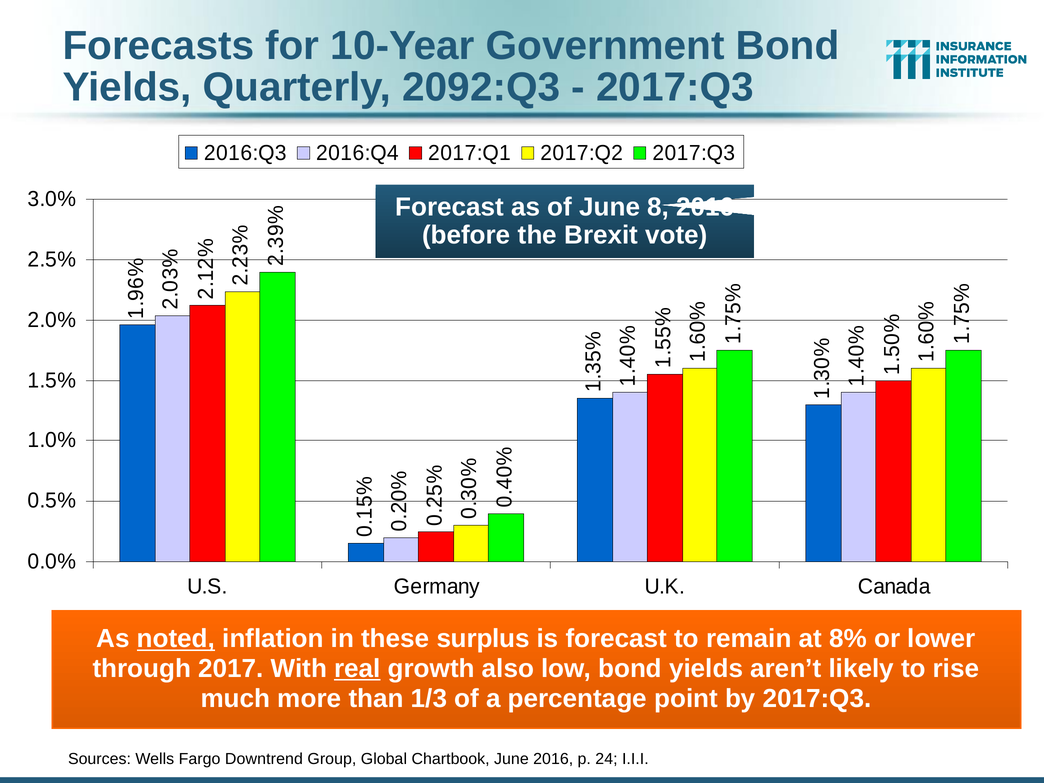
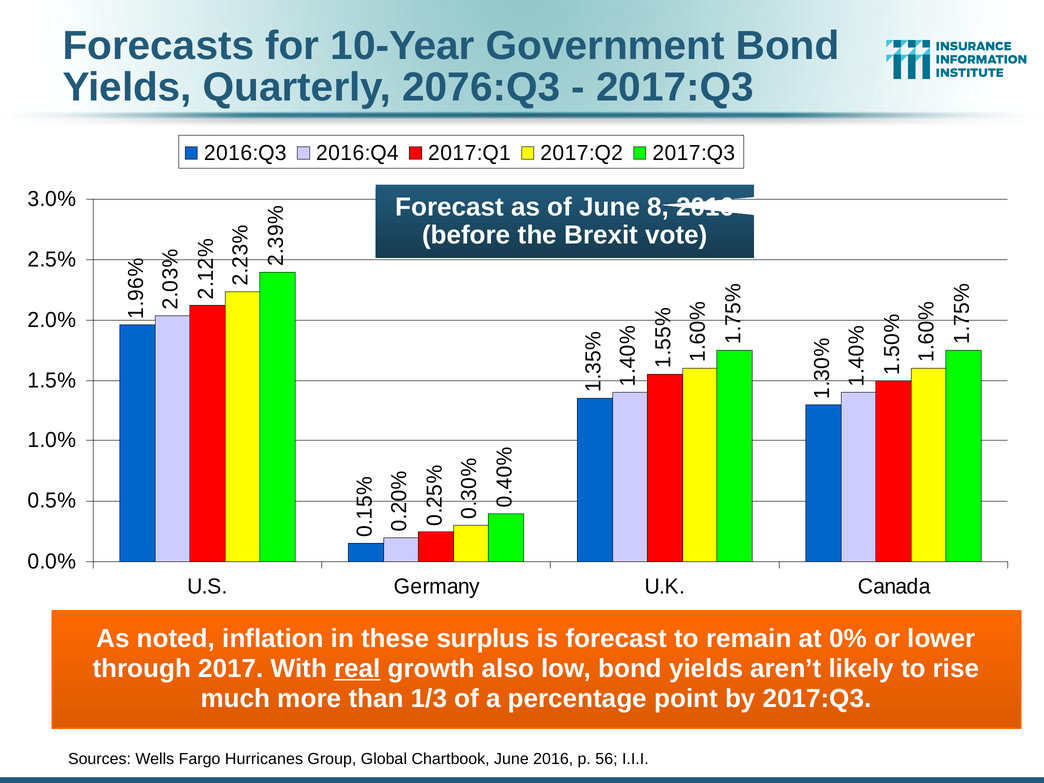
2092:Q3: 2092:Q3 -> 2076:Q3 (481, 87)
noted underline: present -> none (176, 639)
8%: 8% -> 0% (848, 639)
Downtrend: Downtrend -> Hurricanes (264, 759)
24: 24 -> 56 (606, 759)
